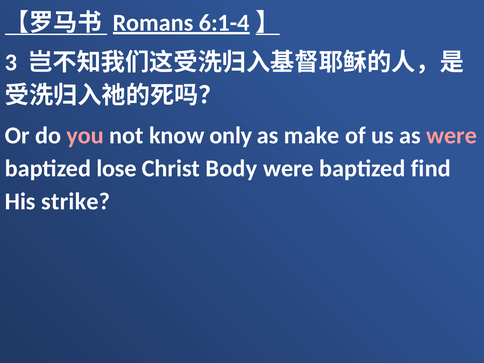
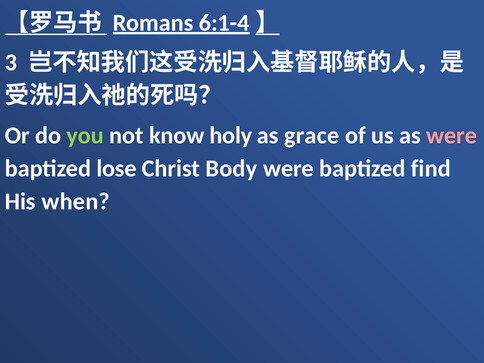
you colour: pink -> light green (85, 135)
only: only -> holy (231, 135)
make: make -> grace (312, 135)
strike: strike -> when (76, 202)
